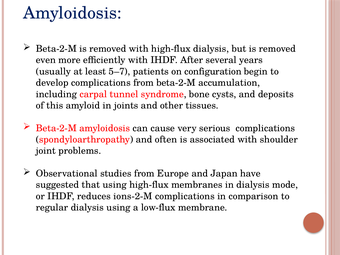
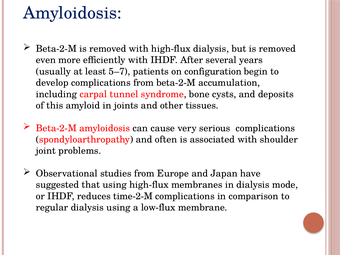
ions-2-M: ions-2-M -> time-2-M (133, 196)
